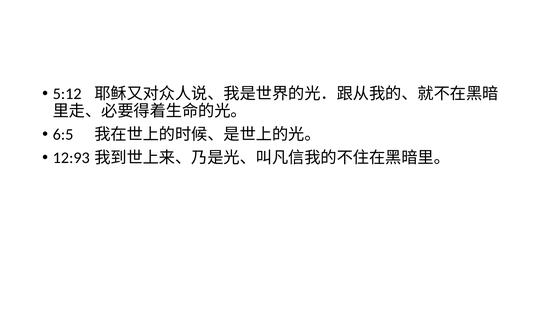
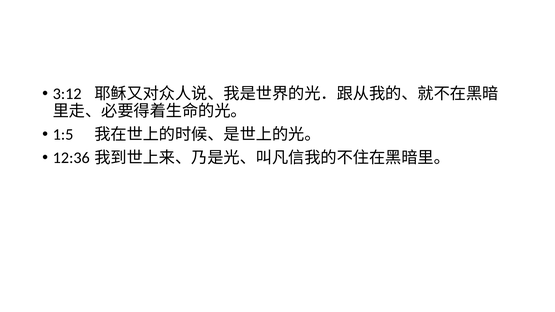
5:12: 5:12 -> 3:12 (67, 94)
6:5: 6:5 -> 1:5 (63, 135)
12:93: 12:93 -> 12:36 (71, 158)
